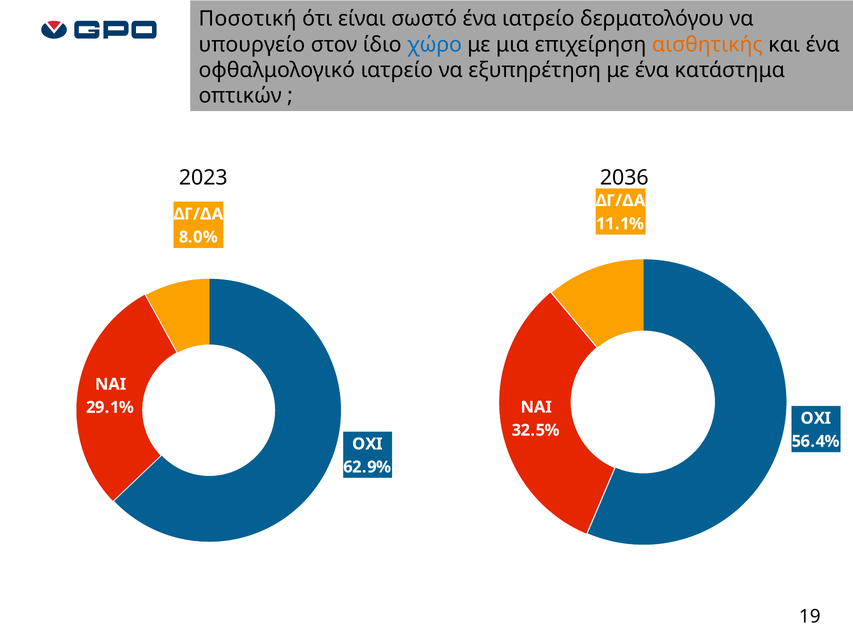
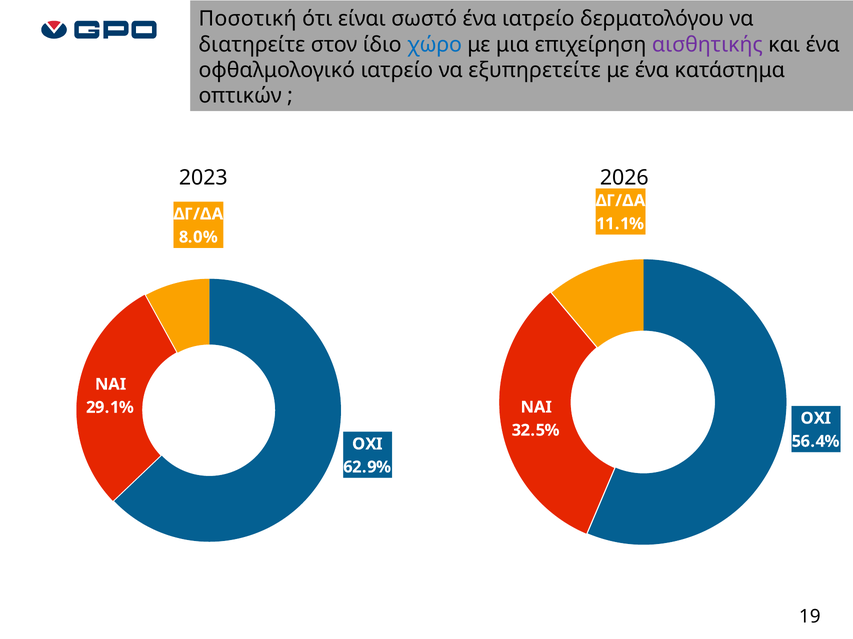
υπουργείο: υπουργείο -> διατηρείτε (252, 45)
αισθητικής colour: orange -> purple (707, 45)
εξυπηρέτηση: εξυπηρέτηση -> εξυπηρετείτε (535, 70)
2036: 2036 -> 2026 (624, 178)
